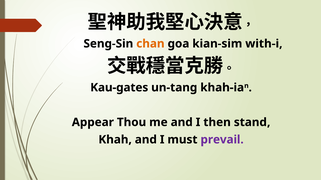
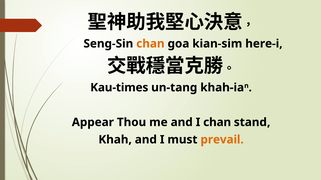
with-i: with-i -> here-i (264, 44)
Kau-gates: Kau-gates -> Kau-times (119, 88)
I then: then -> chan (217, 123)
prevail colour: purple -> orange (222, 140)
